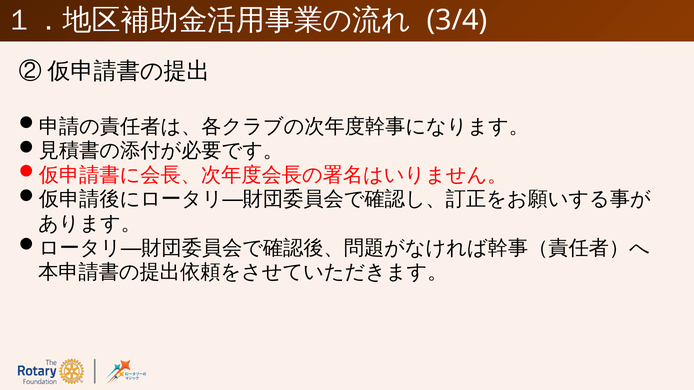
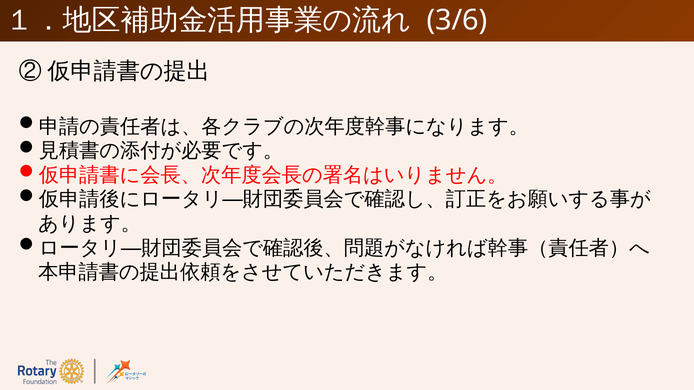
3/4: 3/4 -> 3/6 (457, 20)
